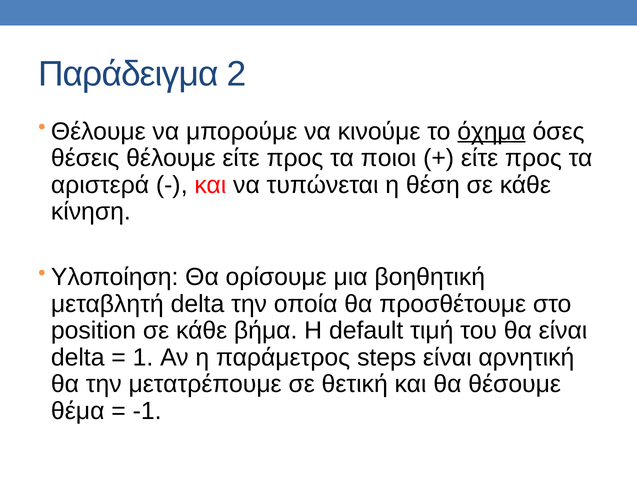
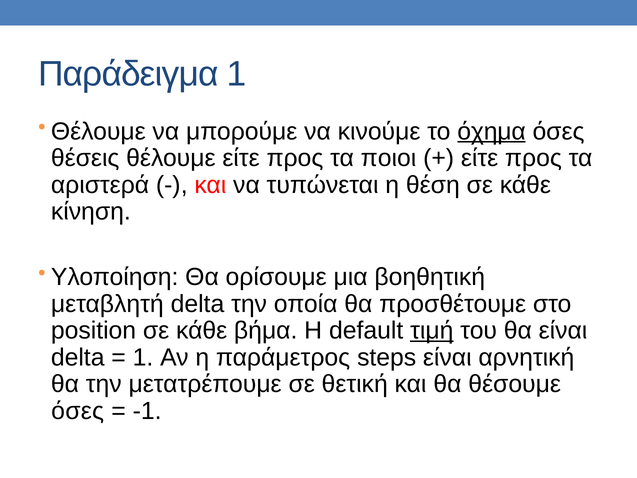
Παράδειγμα 2: 2 -> 1 (236, 74)
τιμή underline: none -> present (432, 330)
θέμα: θέμα -> όσες (78, 411)
